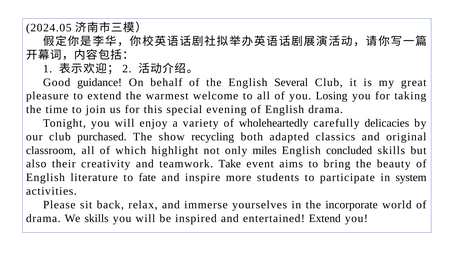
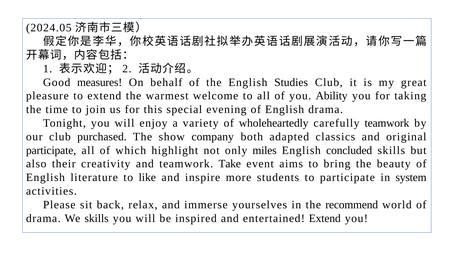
guidance: guidance -> measures (100, 82)
Several: Several -> Studies (291, 82)
Losing: Losing -> Ability (332, 96)
carefully delicacies: delicacies -> teamwork (387, 123)
recycling: recycling -> company (213, 137)
classroom: classroom -> participate (51, 151)
fate: fate -> like (147, 178)
incorporate: incorporate -> recommend (352, 205)
